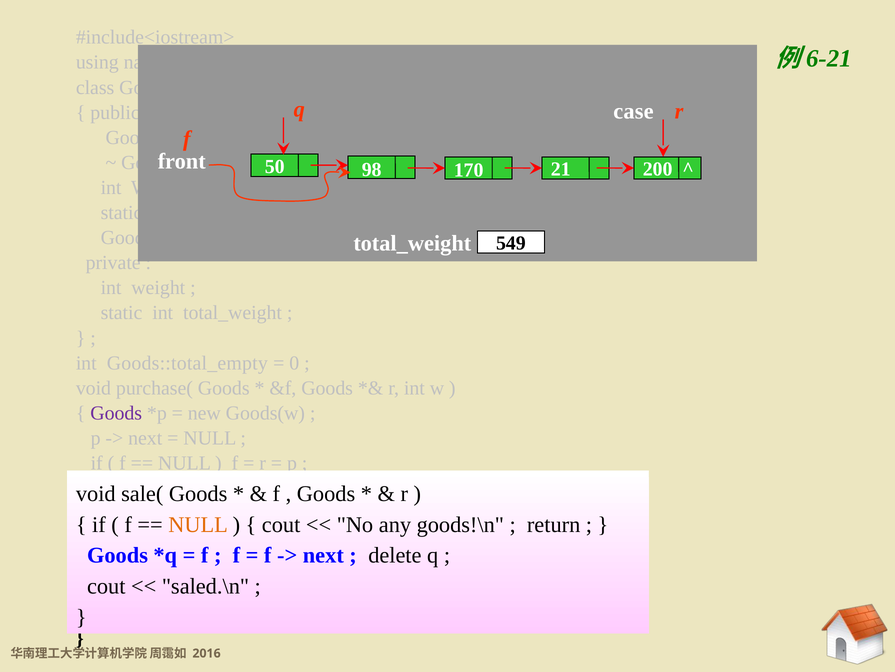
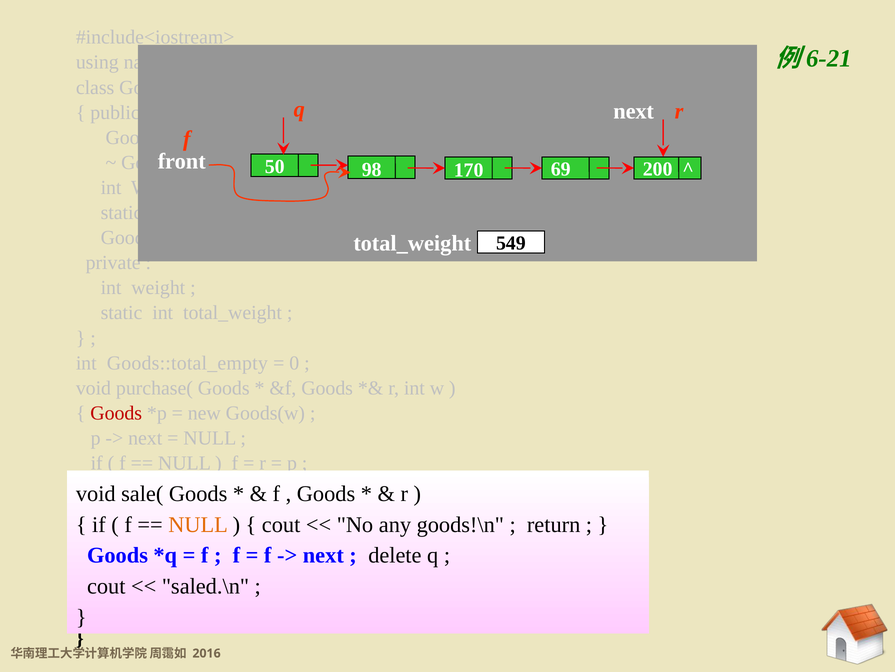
case: case -> next (634, 111)
21: 21 -> 69 (561, 169)
Goods colour: purple -> red (116, 413)
